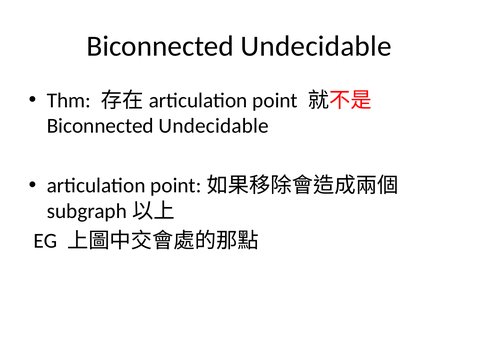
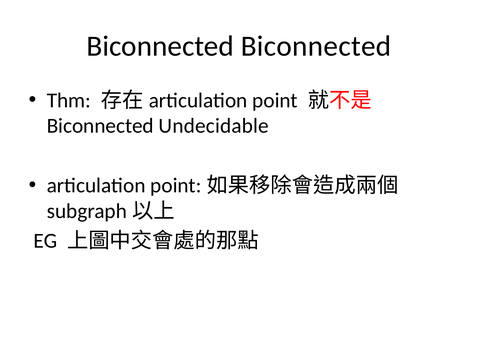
Undecidable: Undecidable -> Biconnected (316, 46)
